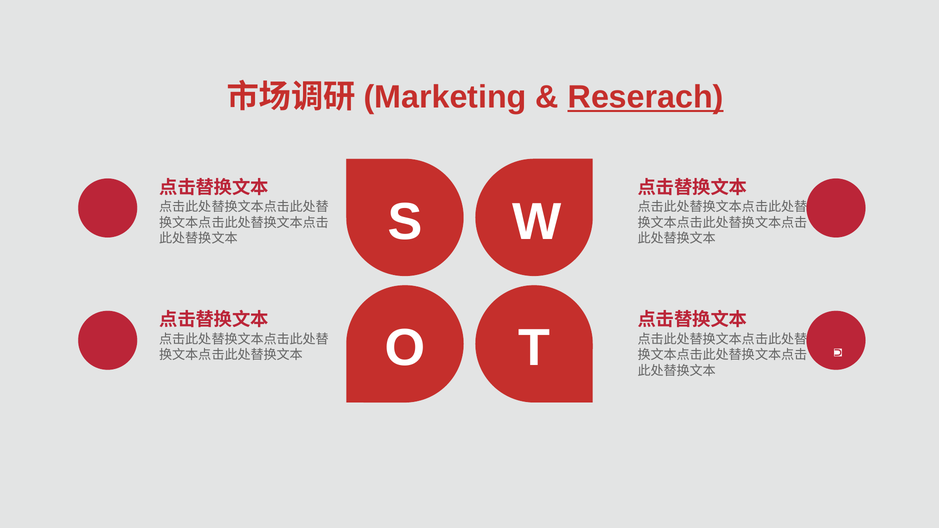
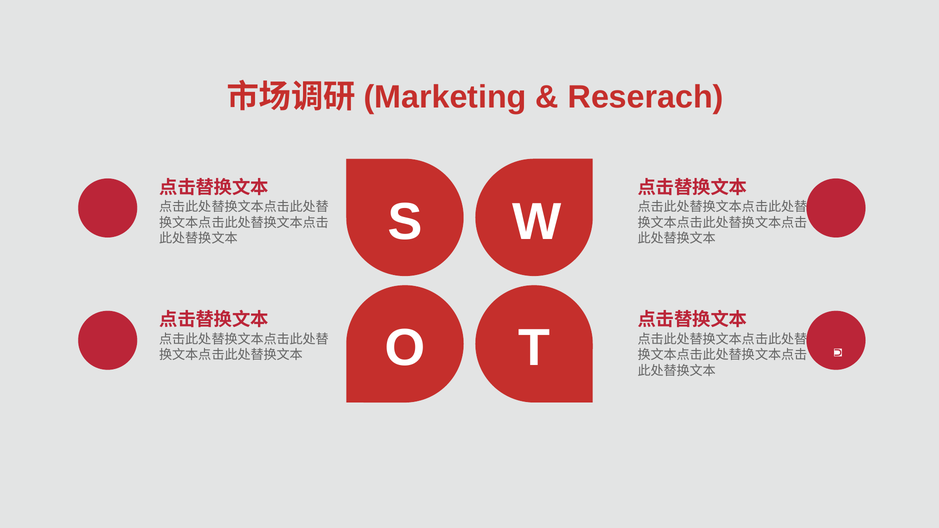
Reserach underline: present -> none (646, 97)
